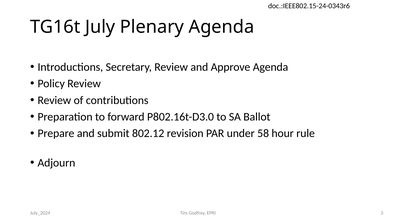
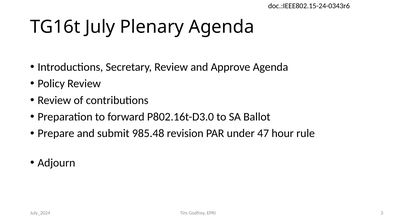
802.12: 802.12 -> 985.48 (148, 133)
58: 58 -> 47 (263, 133)
